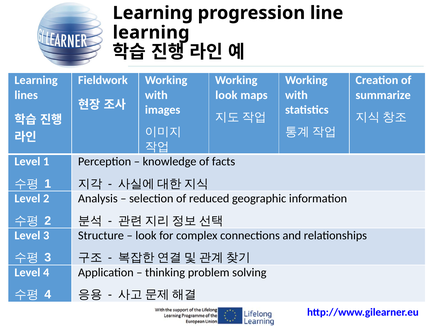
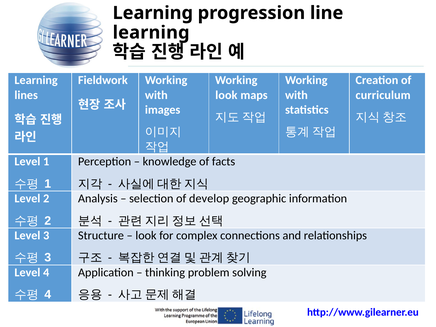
summarize: summarize -> curriculum (383, 95)
reduced: reduced -> develop (209, 199)
